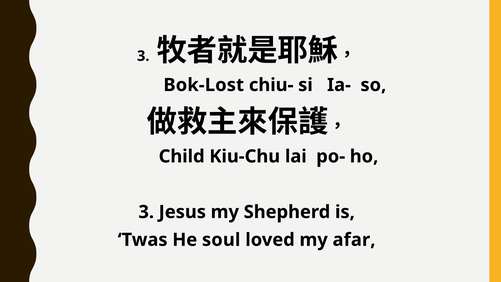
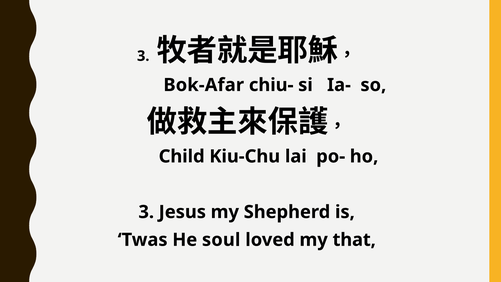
Bok-Lost: Bok-Lost -> Bok-Afar (204, 85)
afar: afar -> that (354, 240)
